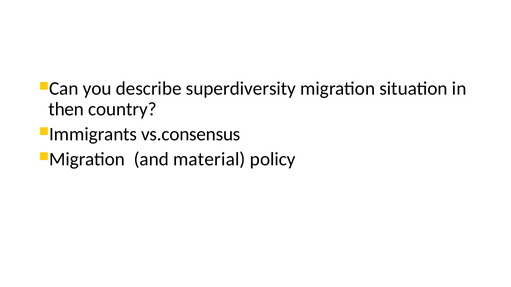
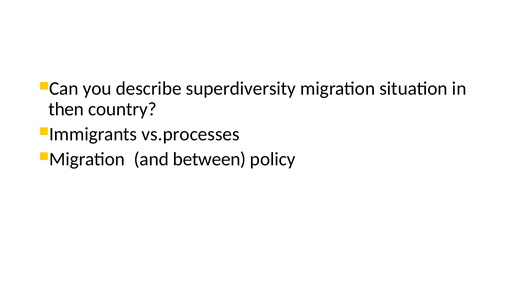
vs.consensus: vs.consensus -> vs.processes (191, 134)
material: material -> between (209, 159)
